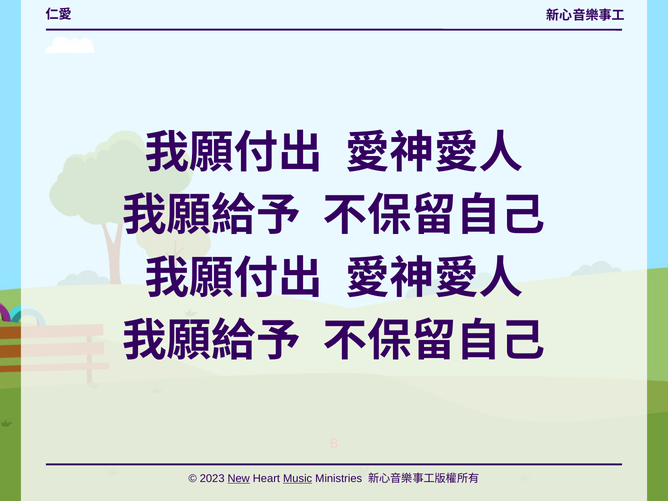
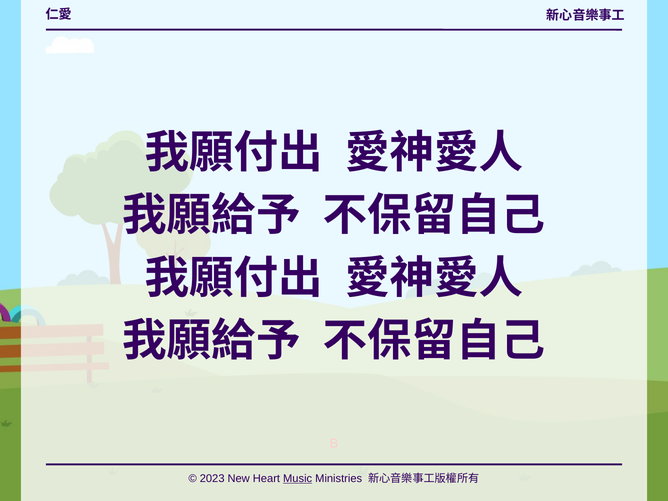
New underline: present -> none (239, 478)
